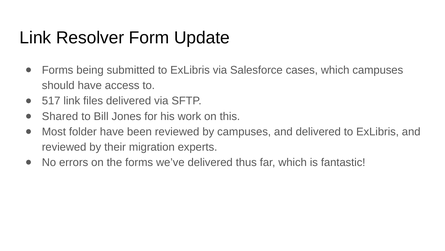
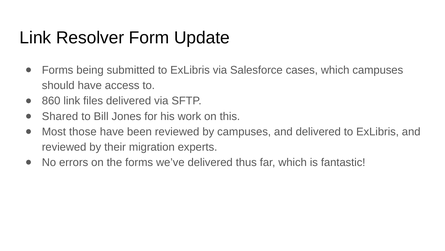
517: 517 -> 860 (51, 101)
folder: folder -> those (83, 131)
